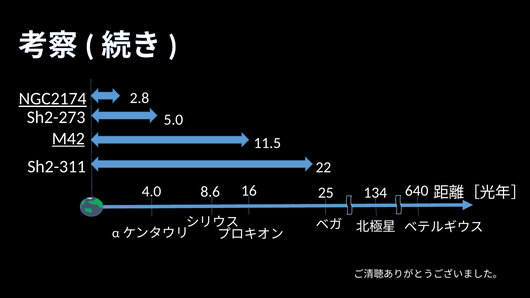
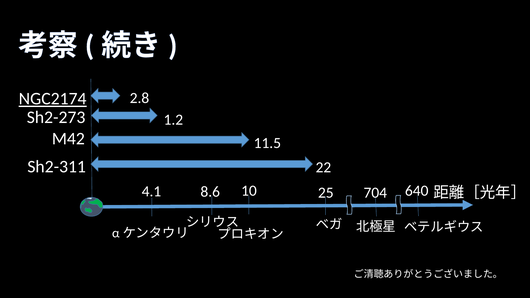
5.0: 5.0 -> 1.2 (173, 120)
M42 underline: present -> none (68, 139)
4.0: 4.0 -> 4.1 (151, 192)
16: 16 -> 10 (249, 191)
134: 134 -> 704 (375, 193)
